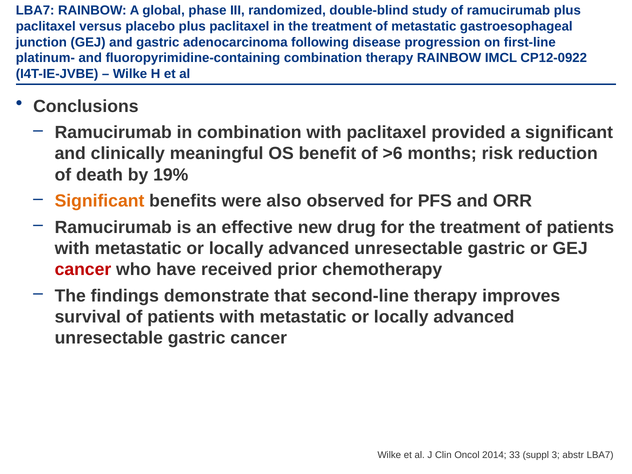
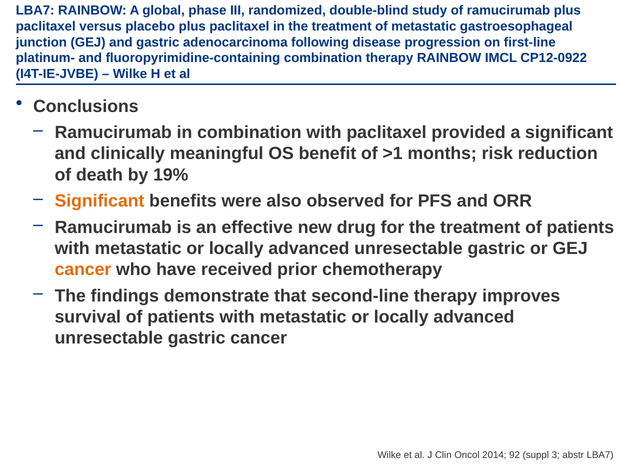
>6: >6 -> >1 (393, 154)
cancer colour: red -> orange (83, 270)
33: 33 -> 92 (515, 455)
